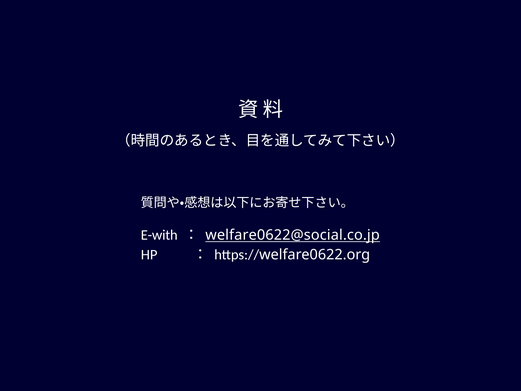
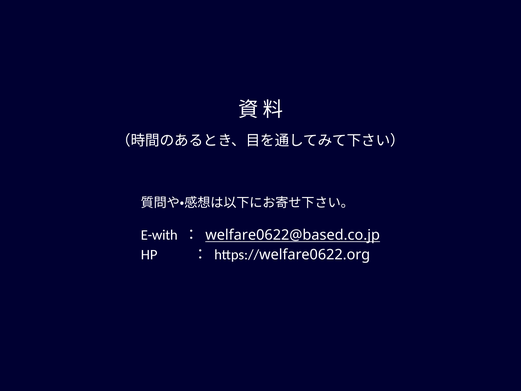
welfare0622@social.co.jp: welfare0622@social.co.jp -> welfare0622@based.co.jp (293, 235)
